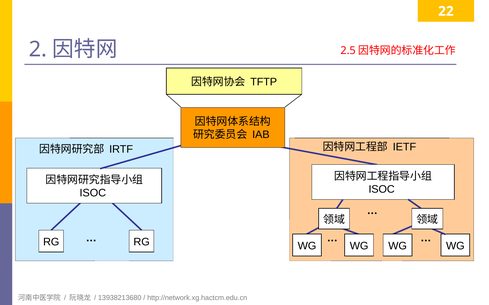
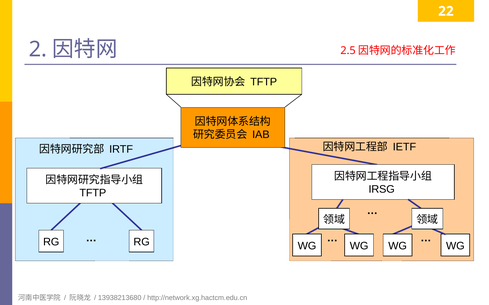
ISOC: ISOC -> IRSG (382, 190)
ISOC: ISOC -> TFTP (93, 193)
